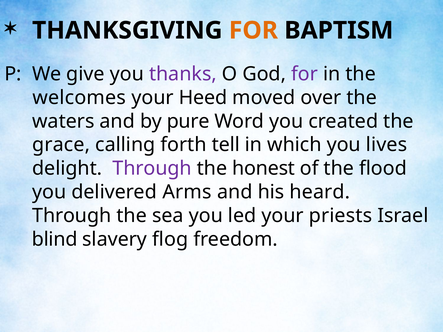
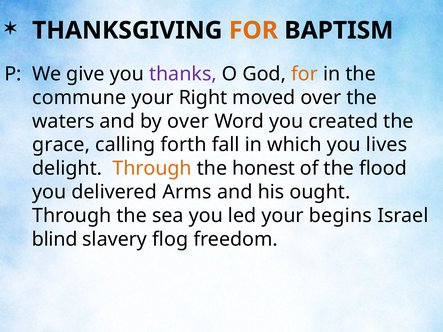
for colour: purple -> orange (305, 74)
welcomes: welcomes -> commune (79, 98)
Heed: Heed -> Right (203, 98)
by pure: pure -> over (188, 121)
tell: tell -> fall (226, 145)
Through colour: purple -> orange (152, 169)
heard: heard -> ought (320, 192)
priests: priests -> begins (340, 216)
